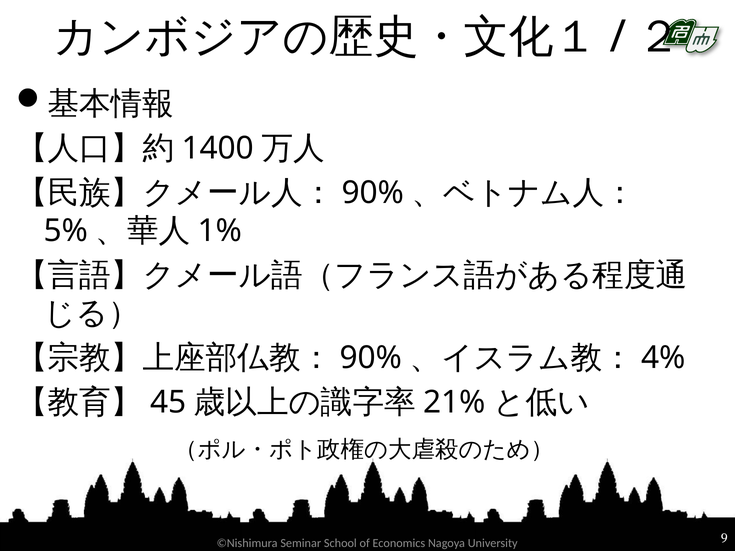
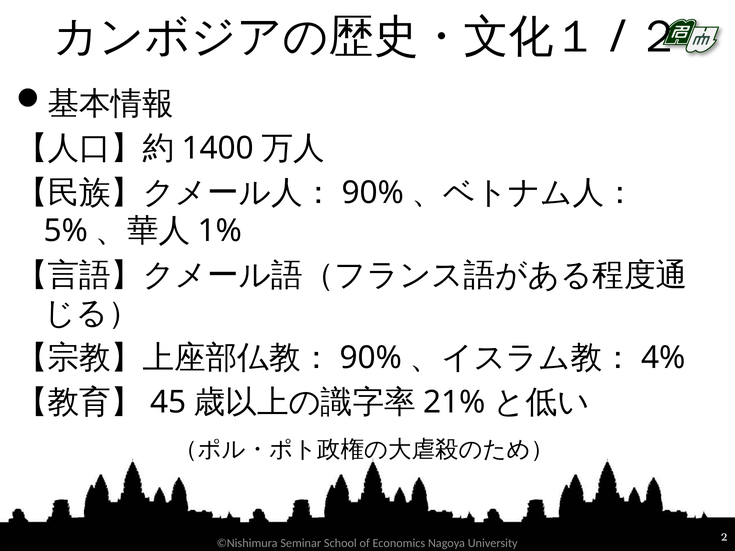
9: 9 -> 2 (724, 537)
